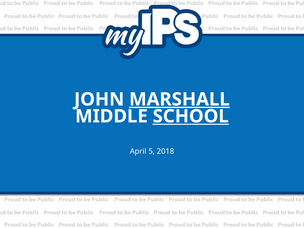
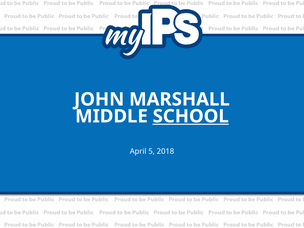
MARSHALL underline: present -> none (179, 99)
